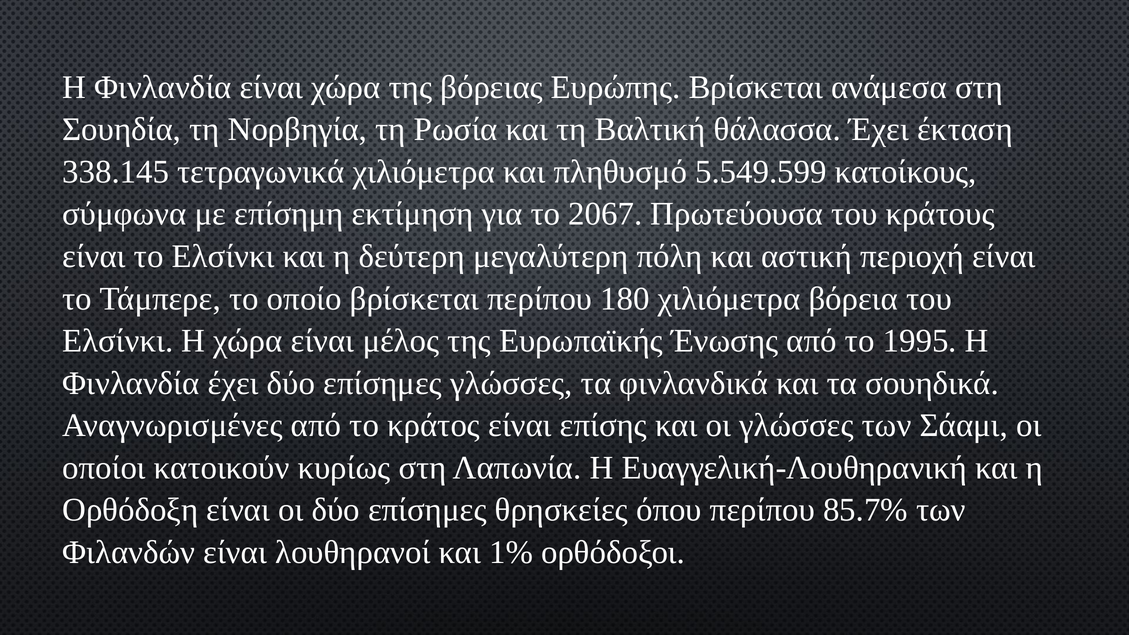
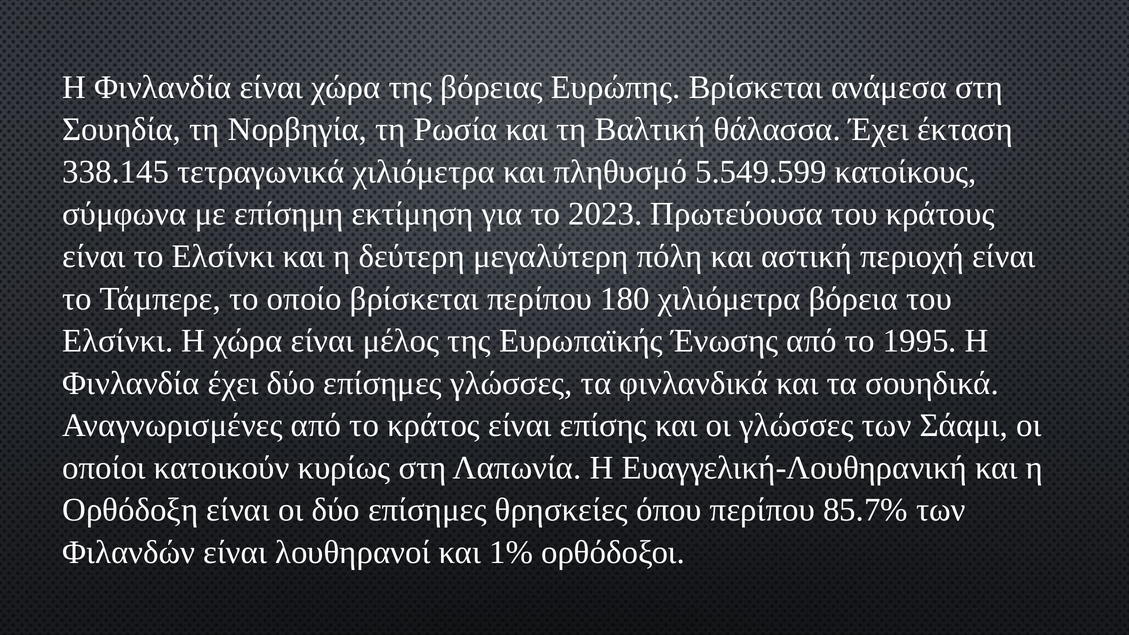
2067: 2067 -> 2023 (605, 214)
